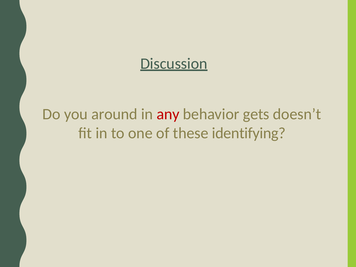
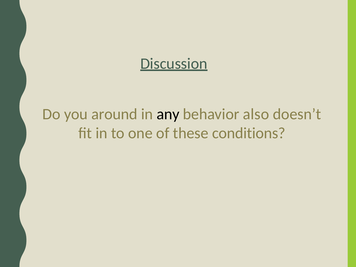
any colour: red -> black (168, 114)
gets: gets -> also (256, 114)
identifying: identifying -> conditions (249, 133)
